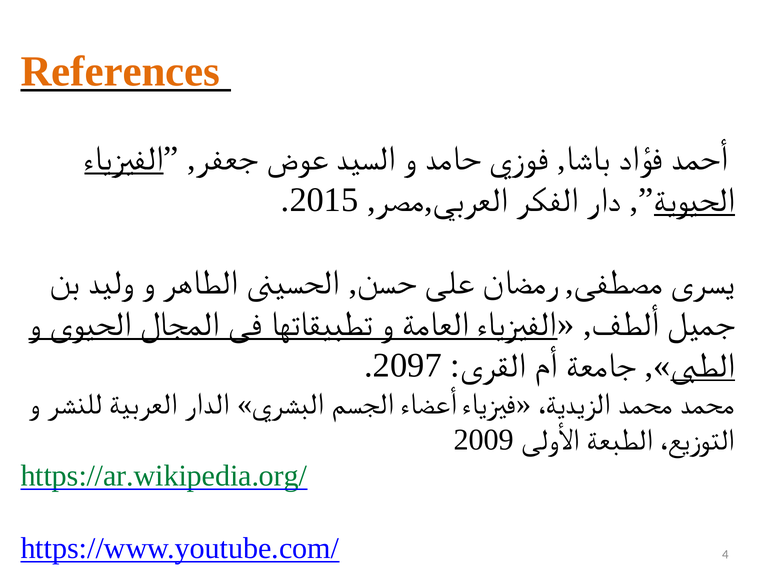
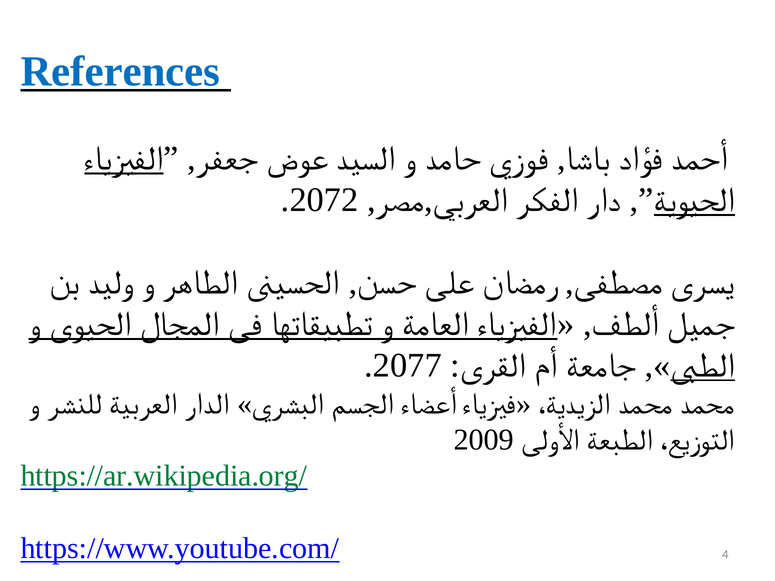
References colour: orange -> blue (120, 71)
2015: 2015 -> 2072 (324, 200)
2097: 2097 -> 2077 (407, 365)
